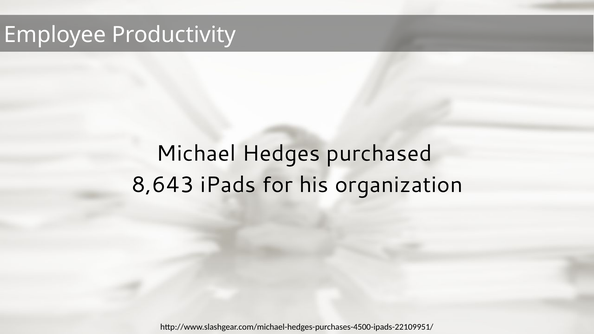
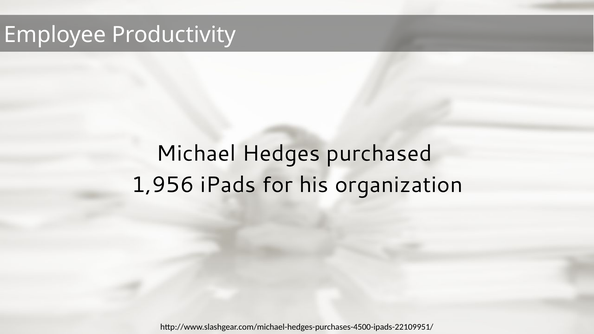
8,643: 8,643 -> 1,956 (163, 185)
